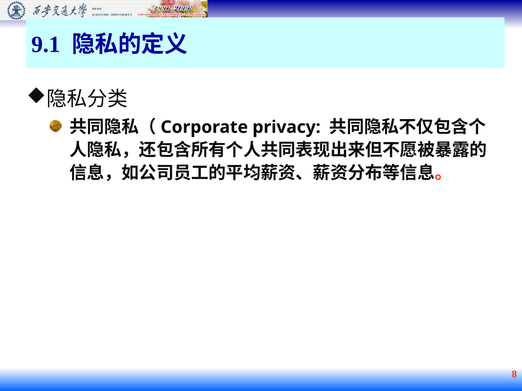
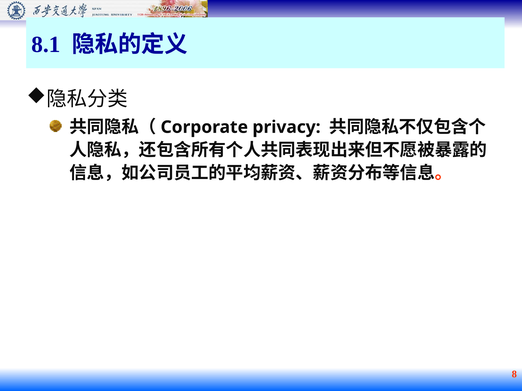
9.1: 9.1 -> 8.1 (46, 44)
